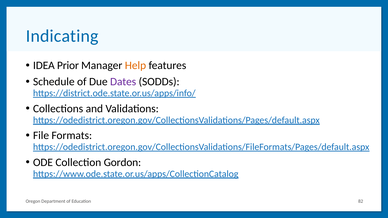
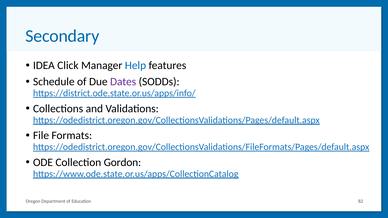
Indicating: Indicating -> Secondary (62, 36)
Prior: Prior -> Click (68, 66)
Help colour: orange -> blue (135, 66)
